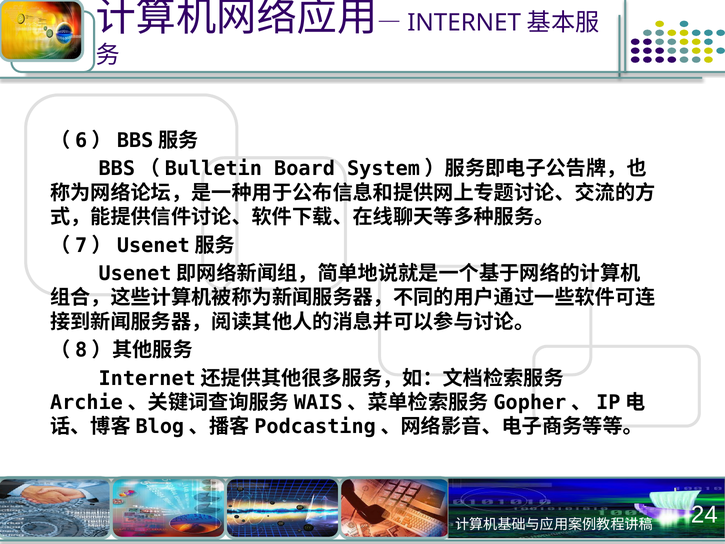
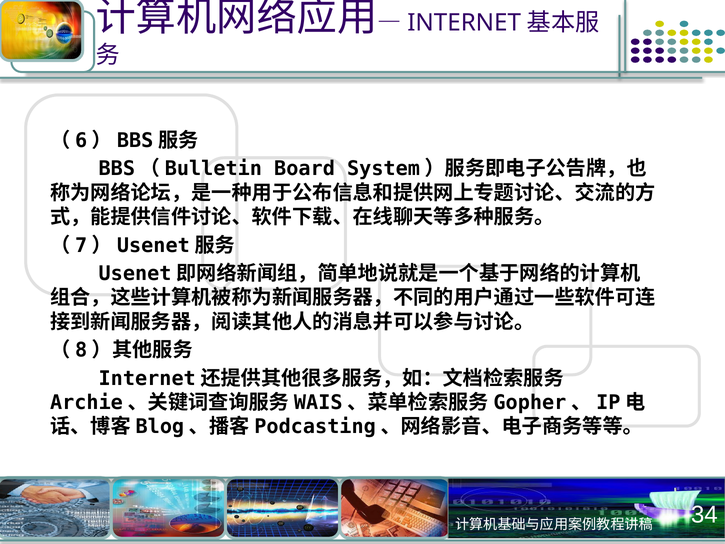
24: 24 -> 34 (704, 514)
